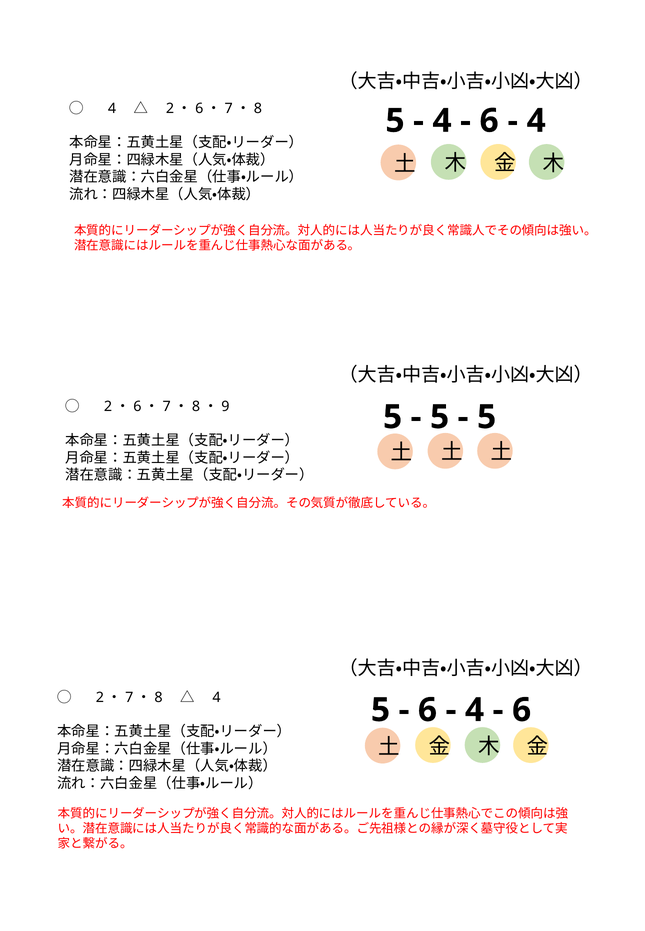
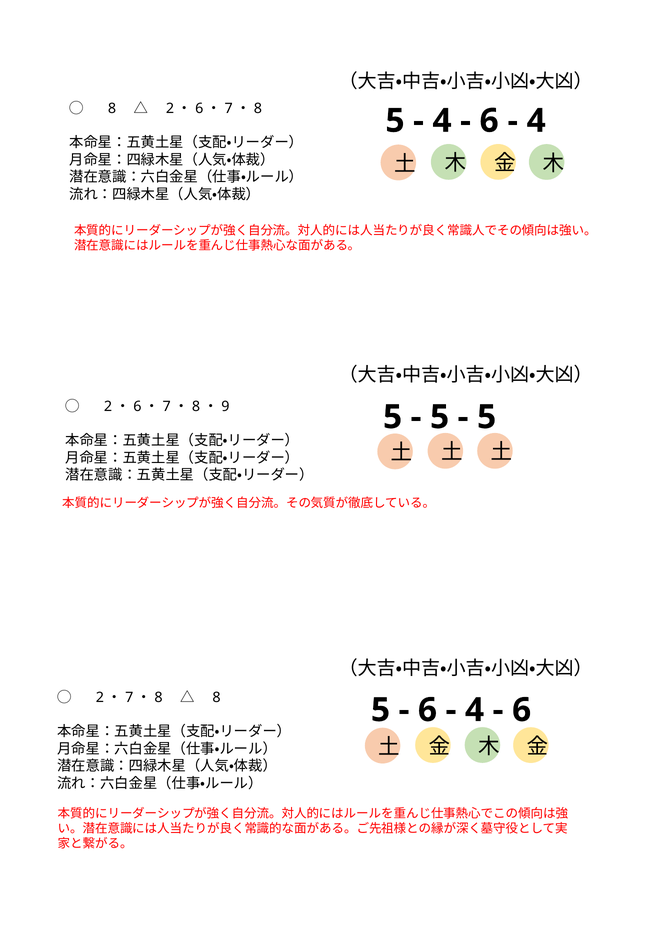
4: 4 -> 8 (112, 108)
4: 4 -> 8 (217, 698)
